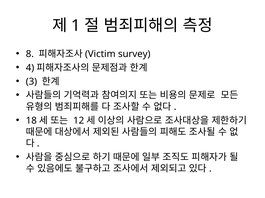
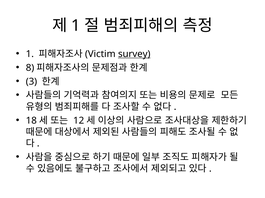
8: 8 -> 1 (30, 54)
survey underline: none -> present (134, 54)
4: 4 -> 8 (30, 68)
